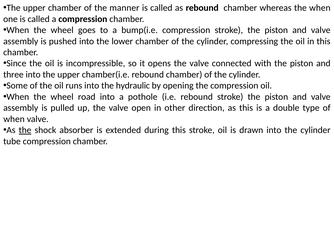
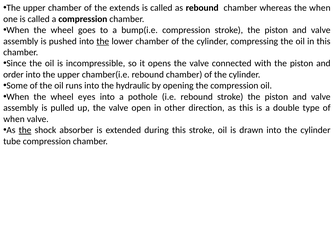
manner: manner -> extends (124, 8)
the underline: none -> present (103, 41)
three: three -> order (13, 75)
road: road -> eyes (87, 97)
